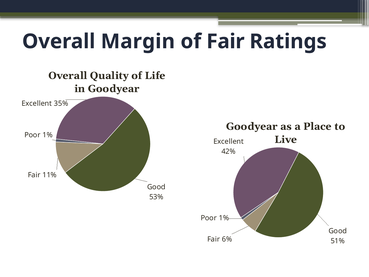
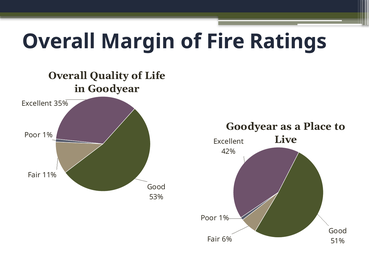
of Fair: Fair -> Fire (225, 41)
